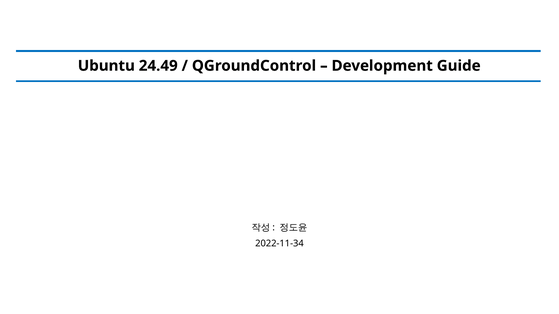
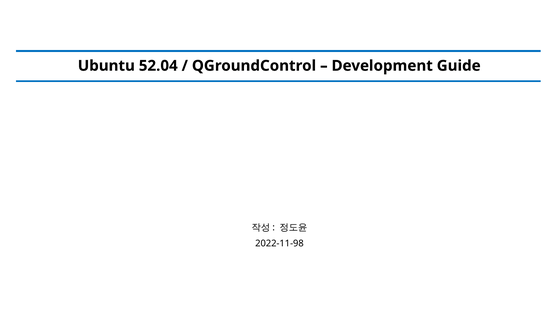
24.49: 24.49 -> 52.04 (158, 66)
2022-11-34: 2022-11-34 -> 2022-11-98 (279, 244)
